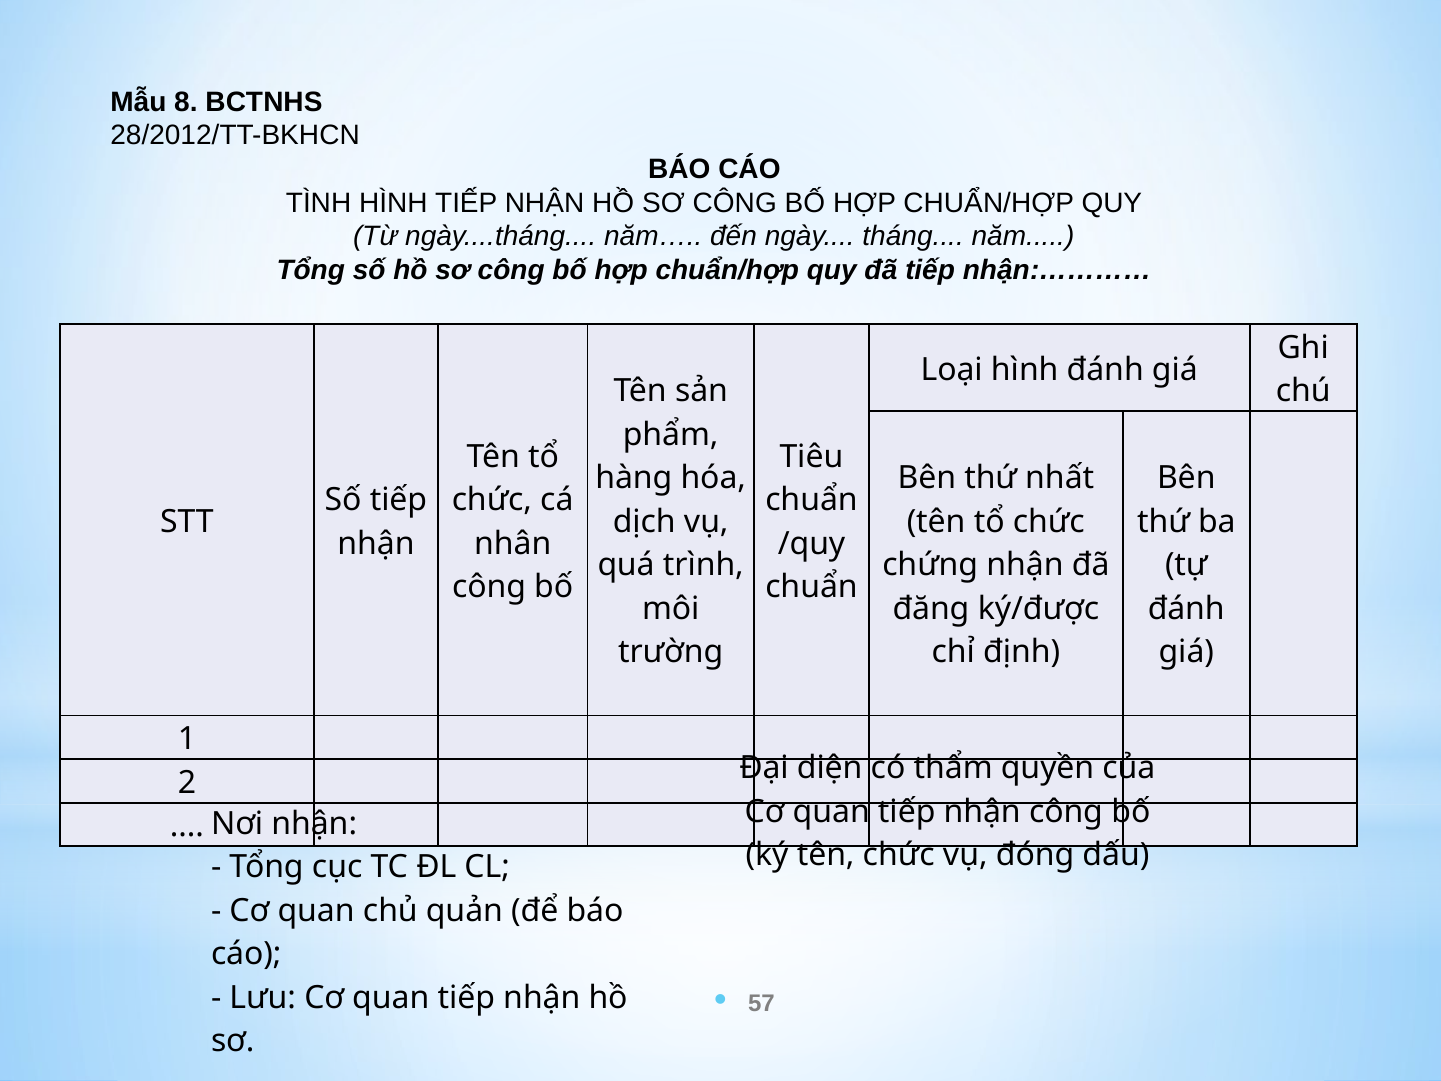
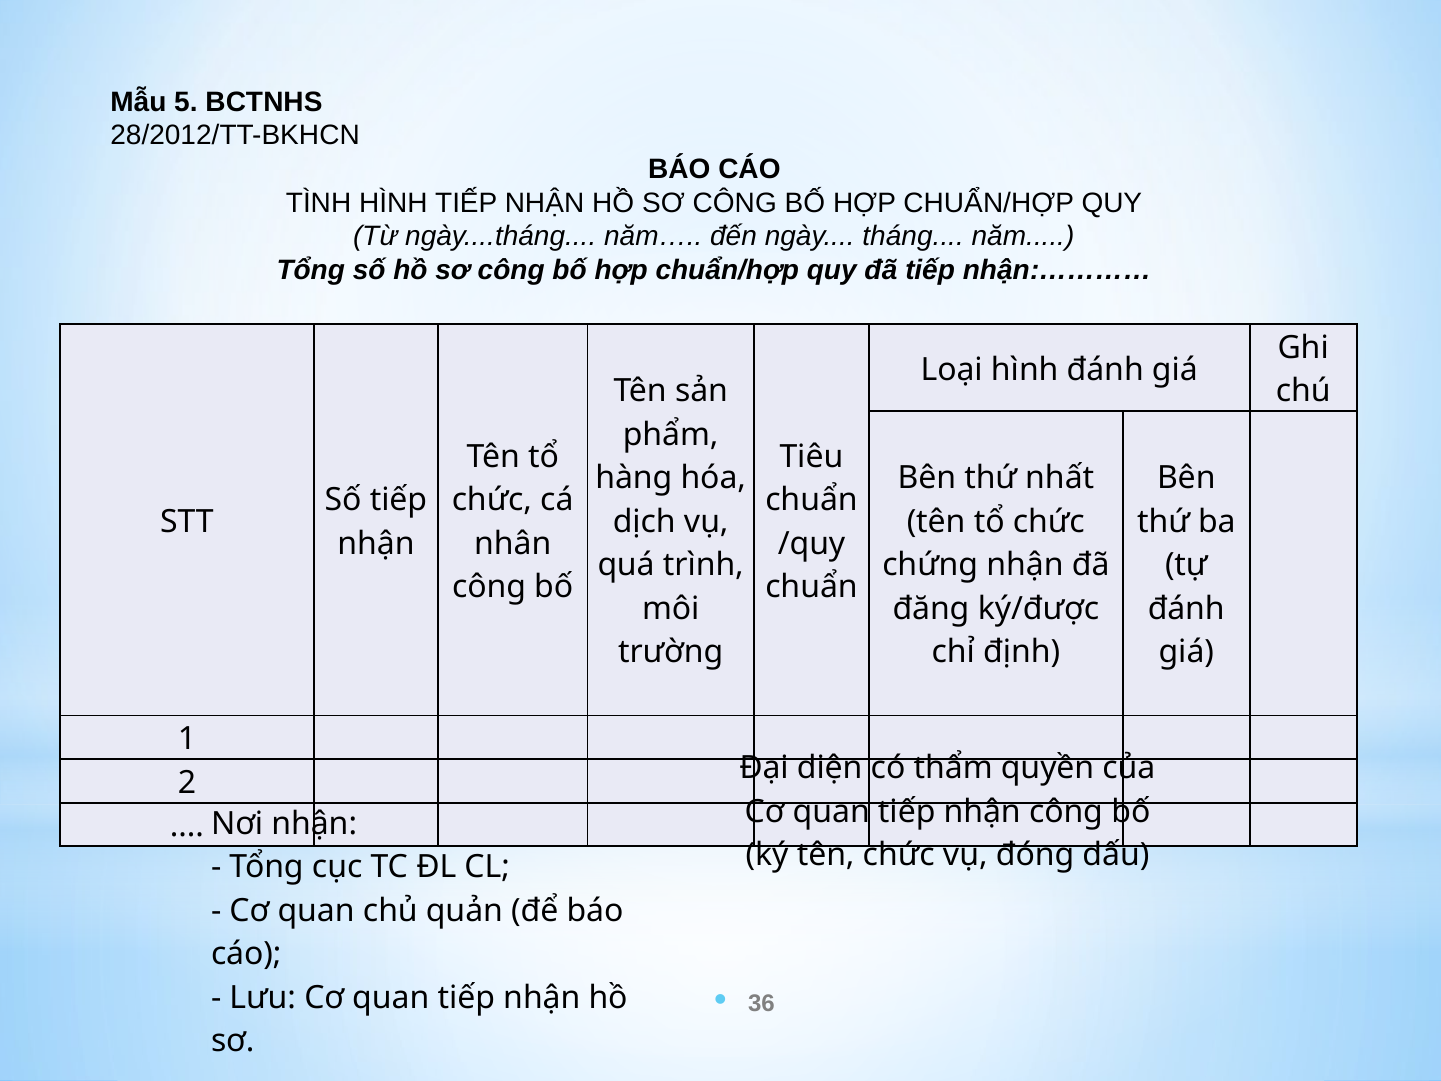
8: 8 -> 5 (186, 102)
57: 57 -> 36 (761, 1003)
